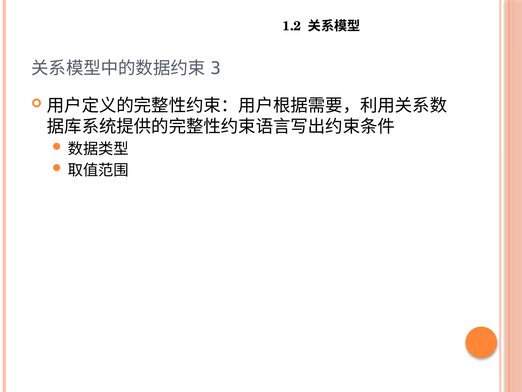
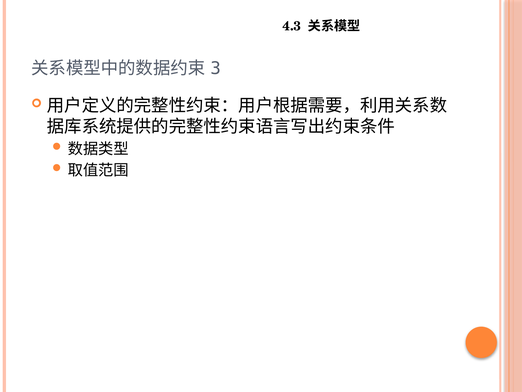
1.2: 1.2 -> 4.3 (292, 26)
